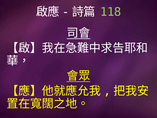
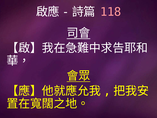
118 colour: light green -> pink (111, 12)
